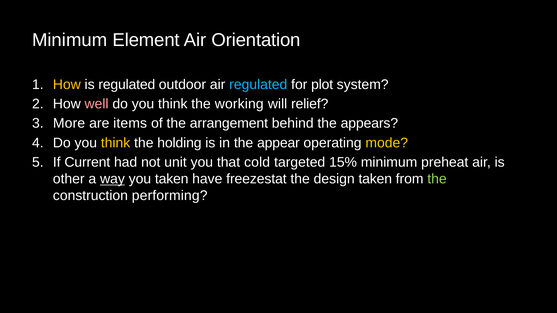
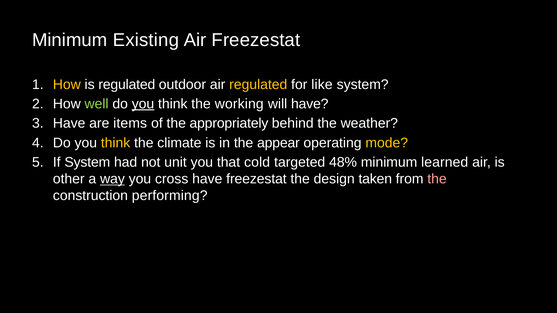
Element: Element -> Existing (146, 40)
Air Orientation: Orientation -> Freezestat (256, 40)
regulated colour: light blue -> yellow (258, 85)
plot: plot -> like (322, 85)
well colour: pink -> light green (97, 104)
you underline: none -> present (143, 104)
will relief: relief -> have (310, 104)
More: More -> Have (69, 124)
arrangement: arrangement -> appropriately (229, 124)
appears: appears -> weather (369, 124)
holding: holding -> climate (179, 143)
If Current: Current -> System (87, 162)
15%: 15% -> 48% (343, 162)
preheat: preheat -> learned (445, 162)
you taken: taken -> cross (172, 179)
the colour: light green -> pink (437, 179)
